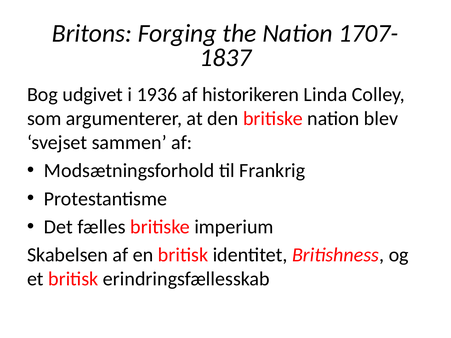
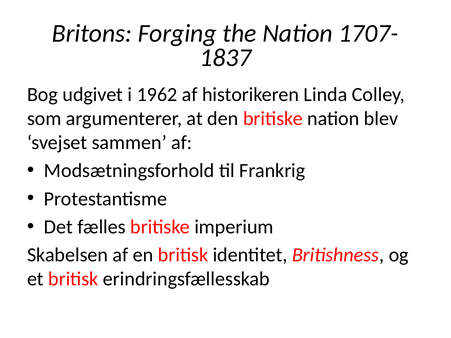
1936: 1936 -> 1962 (157, 95)
